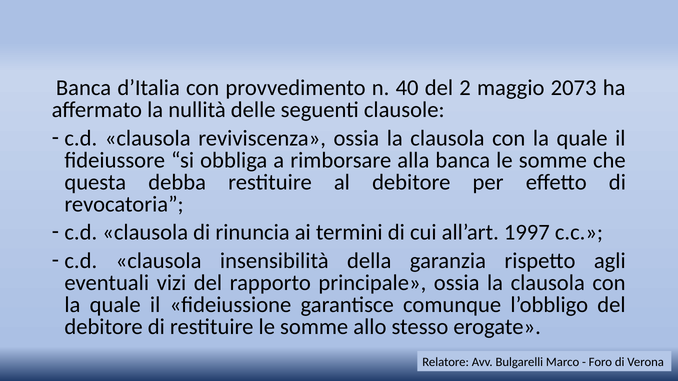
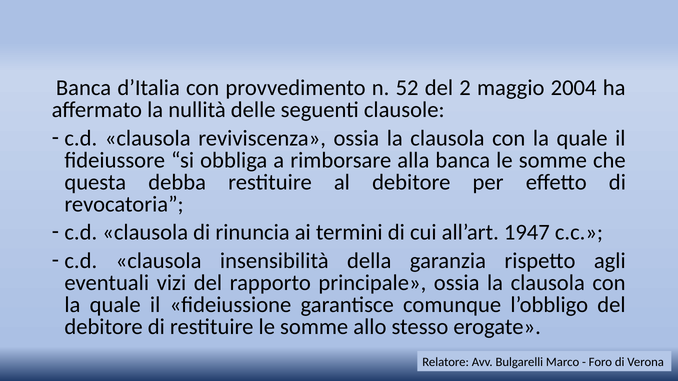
40: 40 -> 52 (407, 88)
2073: 2073 -> 2004 (574, 88)
1997: 1997 -> 1947 (527, 233)
